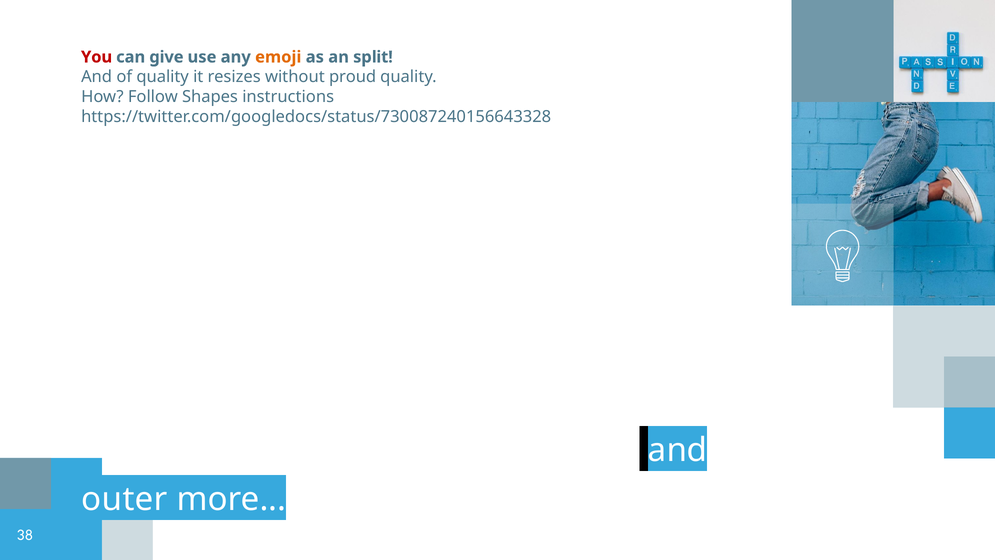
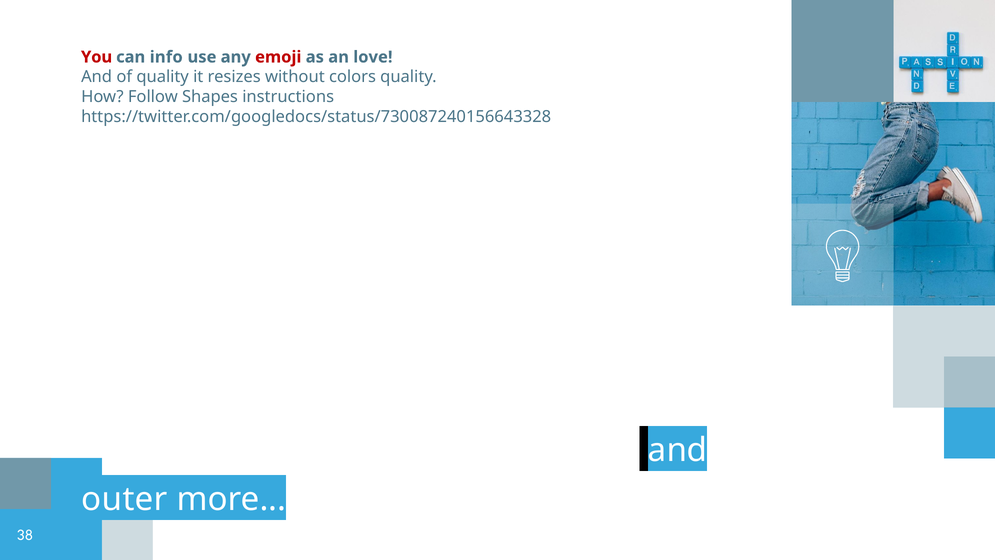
give: give -> info (166, 57)
emoji colour: orange -> red (278, 57)
split: split -> love (373, 57)
proud: proud -> colors (353, 77)
